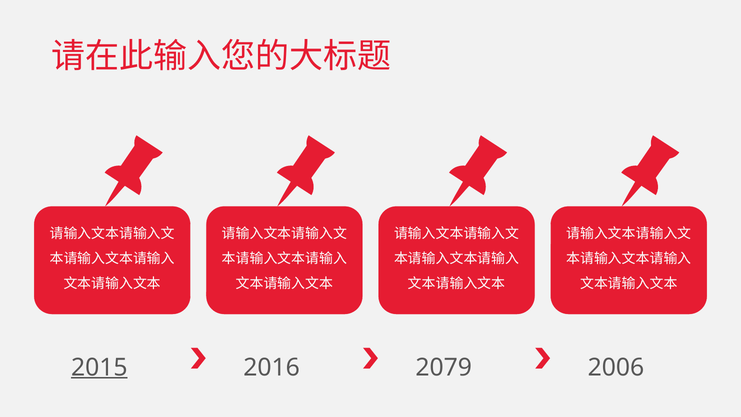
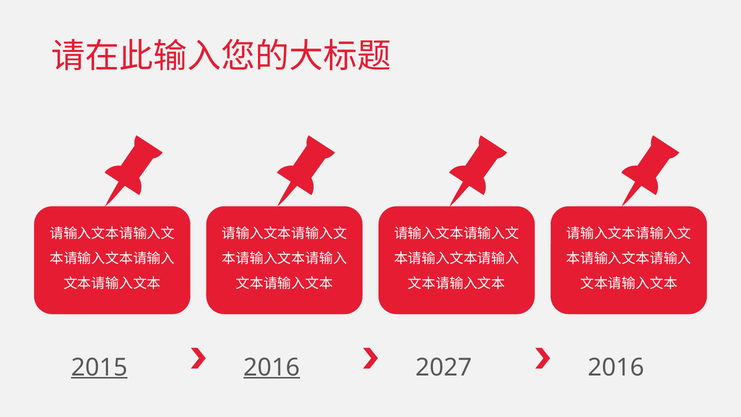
2016 underline: none -> present (272, 367)
2079: 2079 -> 2027 (444, 367)
2006: 2006 -> 2016 (616, 367)
